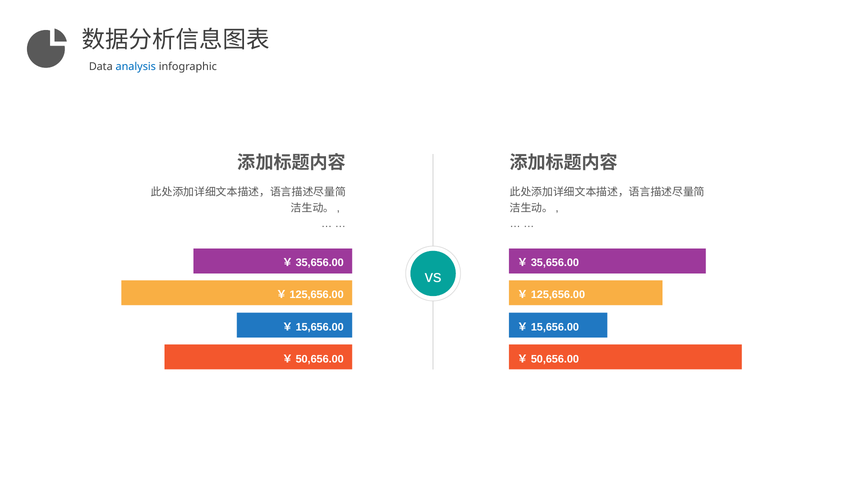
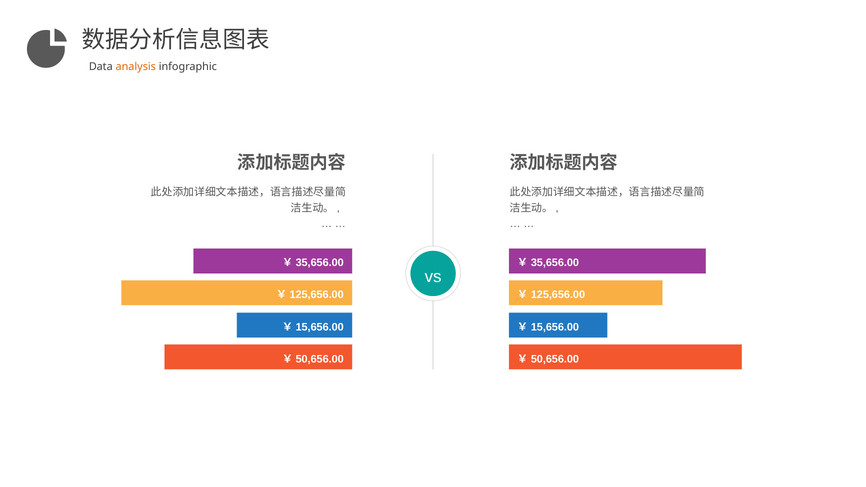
analysis colour: blue -> orange (136, 67)
